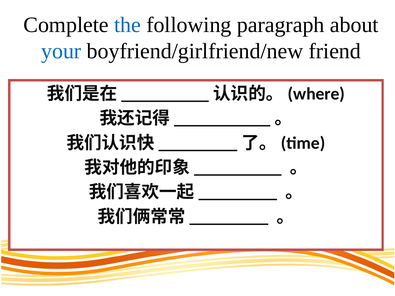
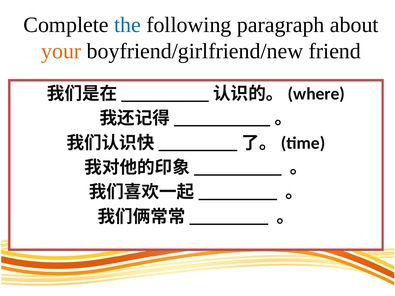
your colour: blue -> orange (61, 51)
